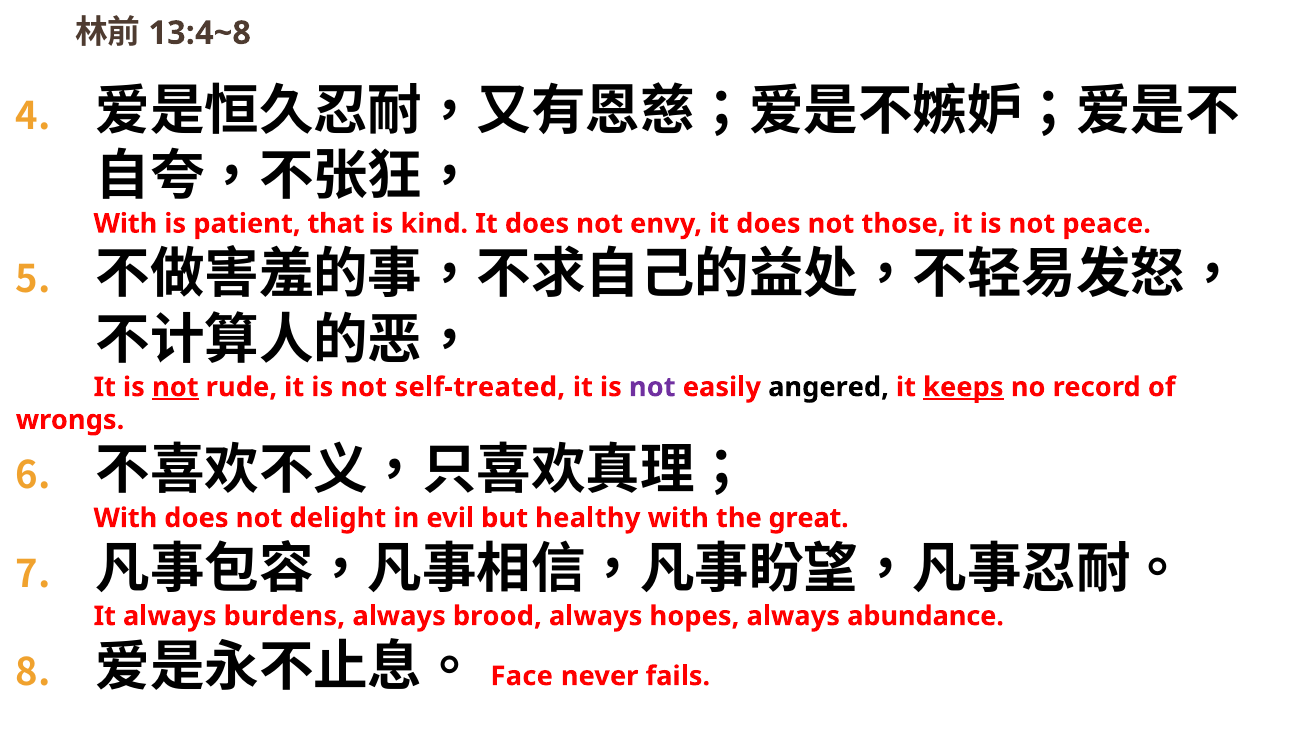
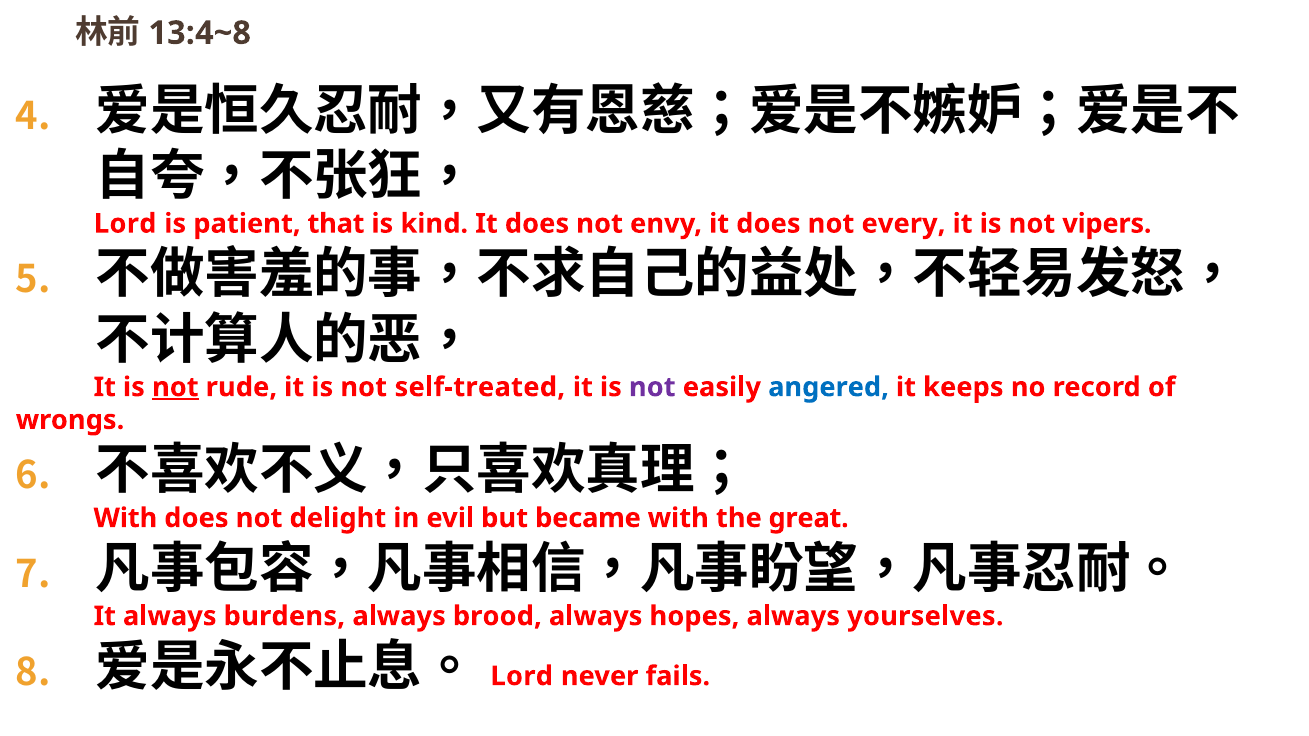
With: With -> Lord (125, 224)
those: those -> every (903, 224)
peace: peace -> vipers (1107, 224)
angered colour: black -> blue (829, 387)
keeps underline: present -> none (963, 387)
healthy: healthy -> became (588, 518)
abundance: abundance -> yourselves (925, 616)
Face: Face -> Lord (522, 676)
